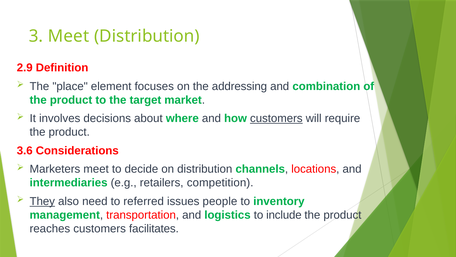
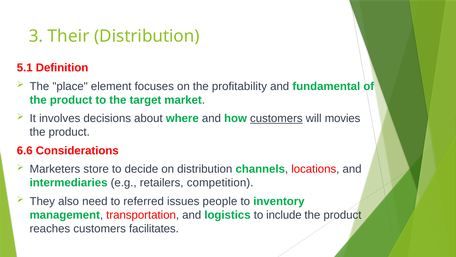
3 Meet: Meet -> Their (69, 36)
2.9: 2.9 -> 5.1 (25, 68)
addressing: addressing -> profitability (239, 86)
combination: combination -> fundamental (326, 86)
require: require -> movies (343, 118)
3.6: 3.6 -> 6.6 (25, 150)
Marketers meet: meet -> store (96, 169)
They underline: present -> none (42, 201)
